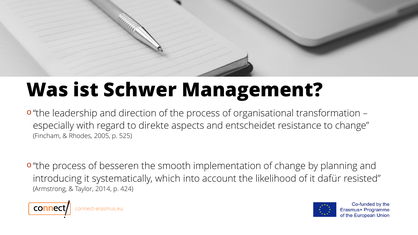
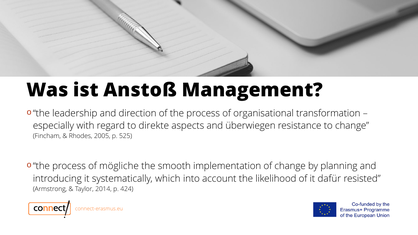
Schwer: Schwer -> Anstoß (140, 90)
entscheidet: entscheidet -> überwiegen (250, 126)
besseren: besseren -> mögliche (119, 166)
